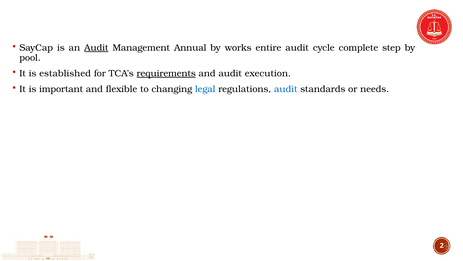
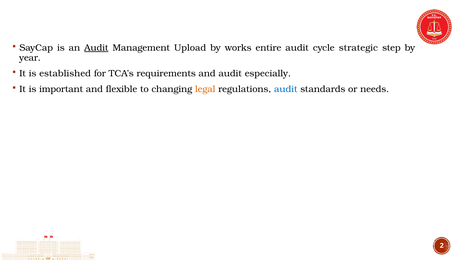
Annual: Annual -> Upload (190, 48)
complete: complete -> strategic (358, 48)
pool: pool -> year (30, 58)
requirements underline: present -> none (166, 73)
execution: execution -> especially (268, 73)
legal colour: blue -> orange (205, 89)
